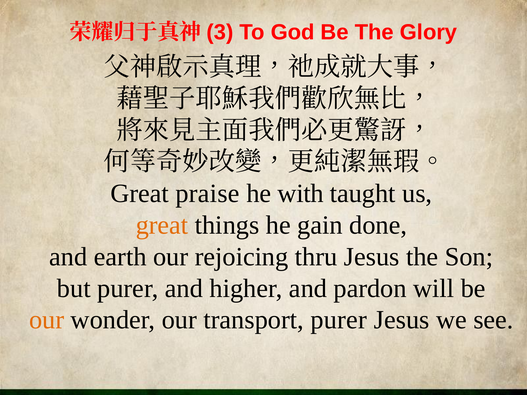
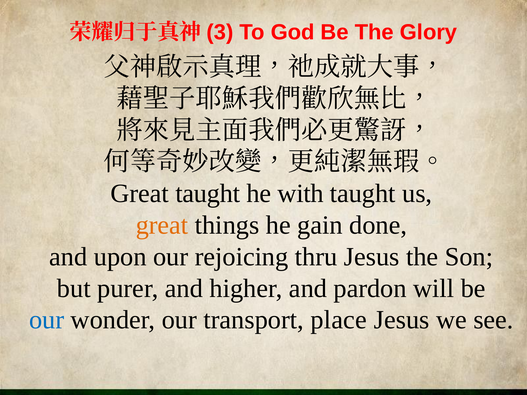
Great praise: praise -> taught (208, 194)
earth: earth -> upon (120, 257)
our colour: orange -> blue (47, 320)
transport purer: purer -> place (339, 320)
